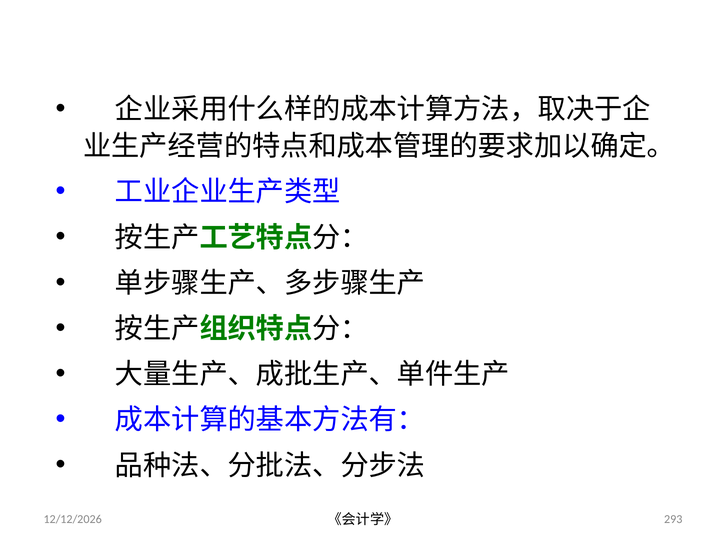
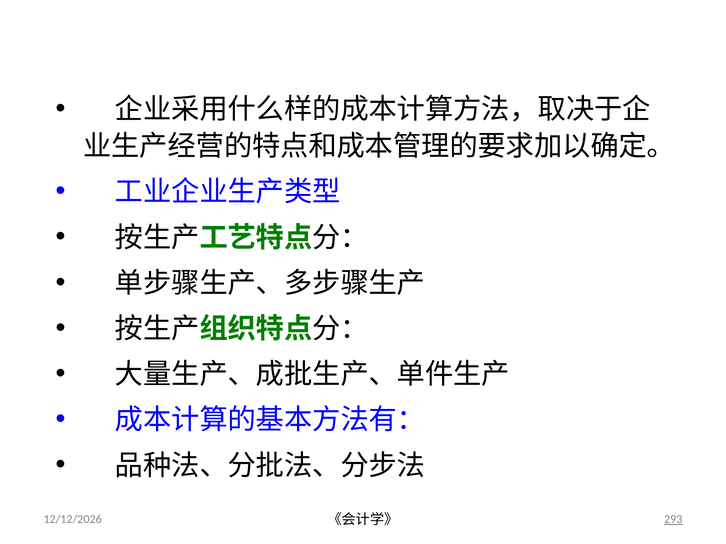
293 underline: none -> present (673, 520)
